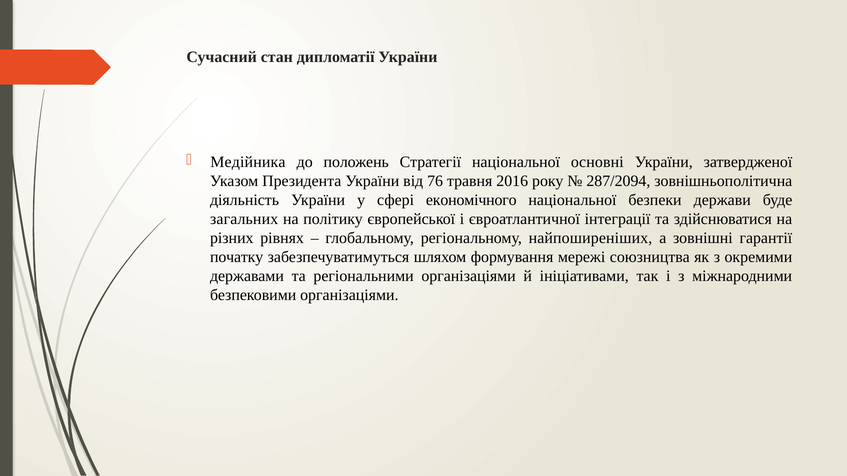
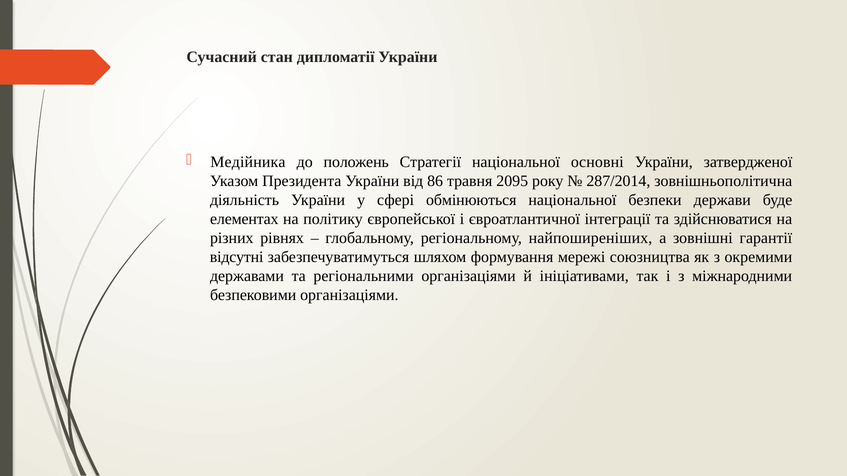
76: 76 -> 86 (435, 181)
2016: 2016 -> 2095 (512, 181)
287/2094: 287/2094 -> 287/2014 (618, 181)
економічного: економічного -> обмінюються (471, 200)
загальних: загальних -> елементах (244, 219)
початку: початку -> відсутні (237, 257)
